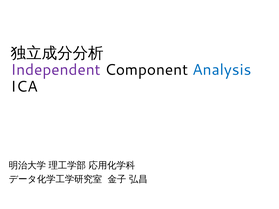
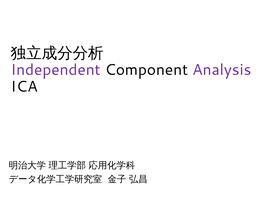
Analysis colour: blue -> purple (222, 70)
